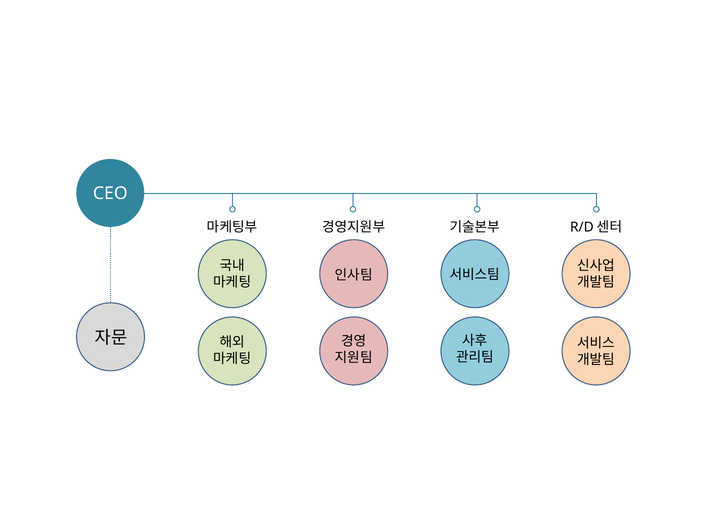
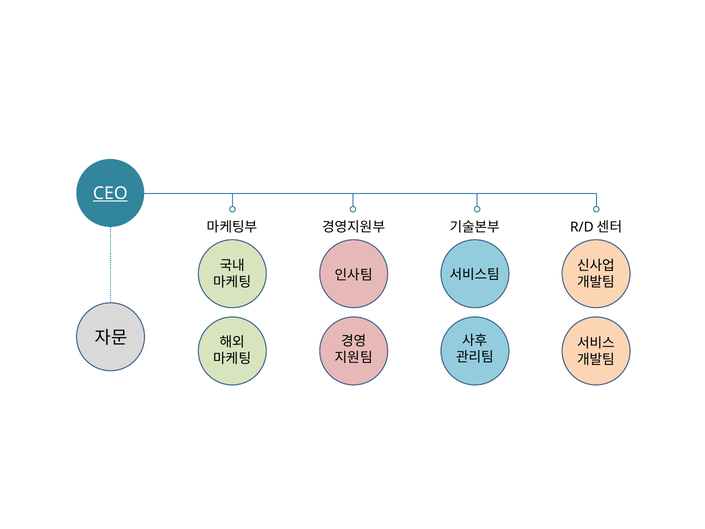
CEO underline: none -> present (110, 193)
